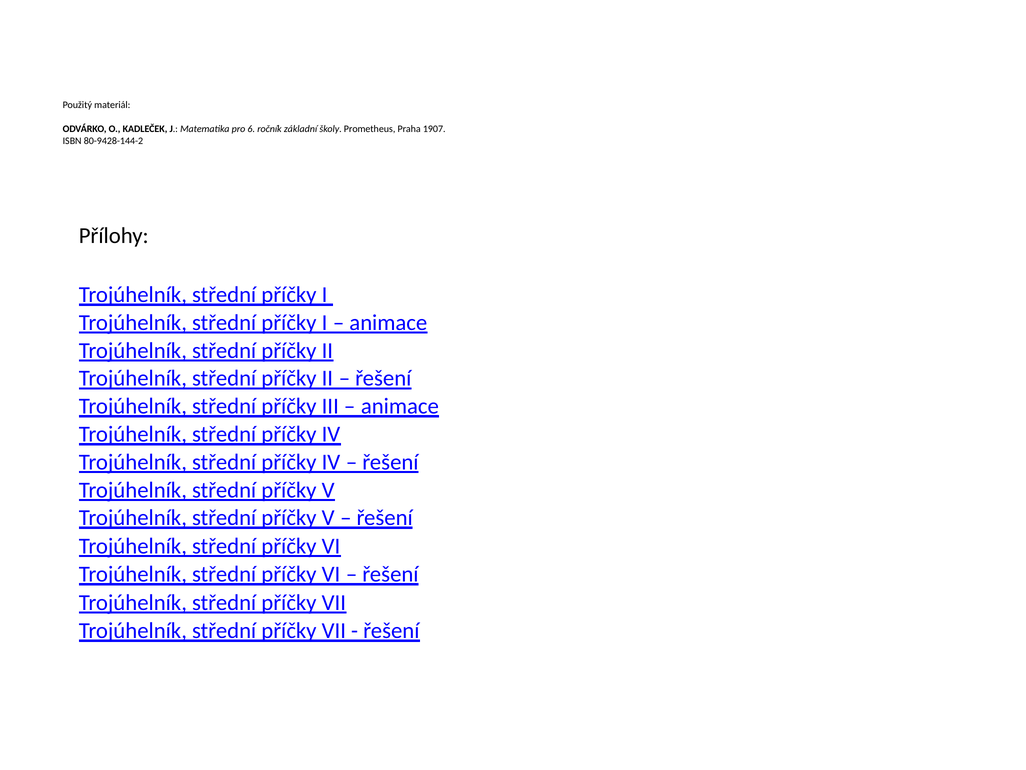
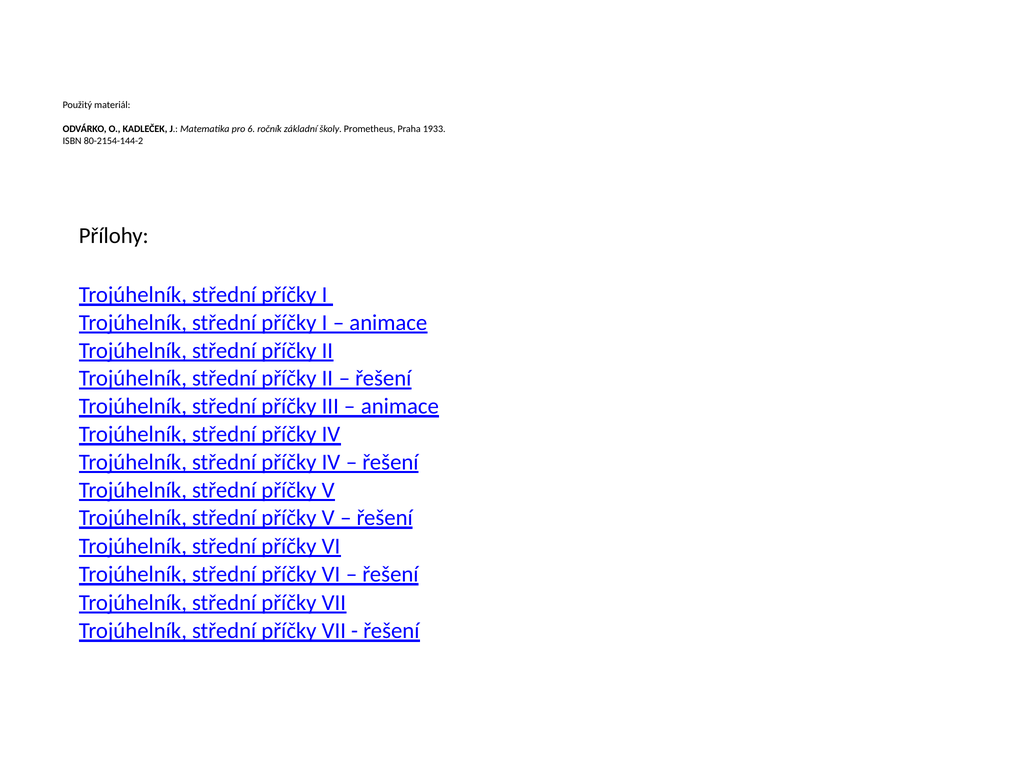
1907: 1907 -> 1933 (434, 129)
80-9428-144-2: 80-9428-144-2 -> 80-2154-144-2 (113, 141)
